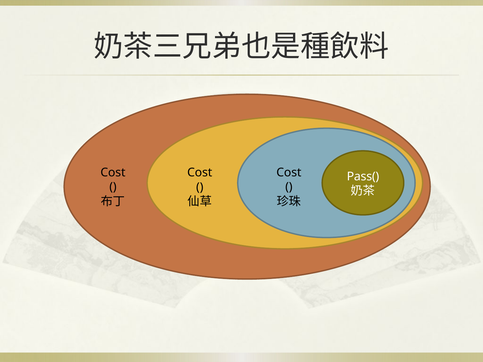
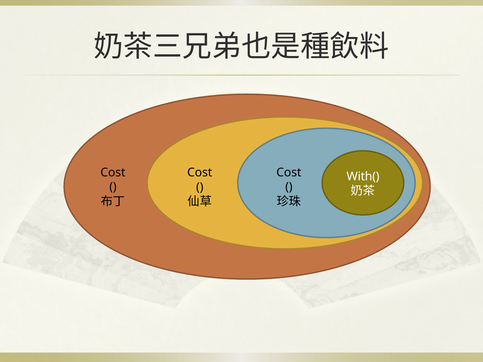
Pass(: Pass( -> With( (363, 177)
